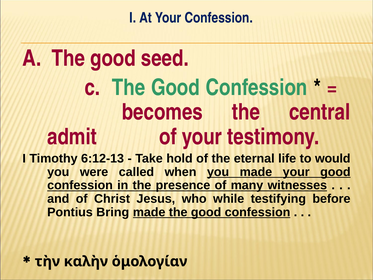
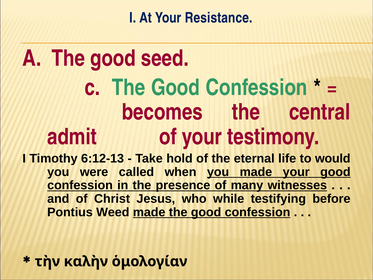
Your Confession: Confession -> Resistance (219, 18)
Bring: Bring -> Weed (113, 212)
